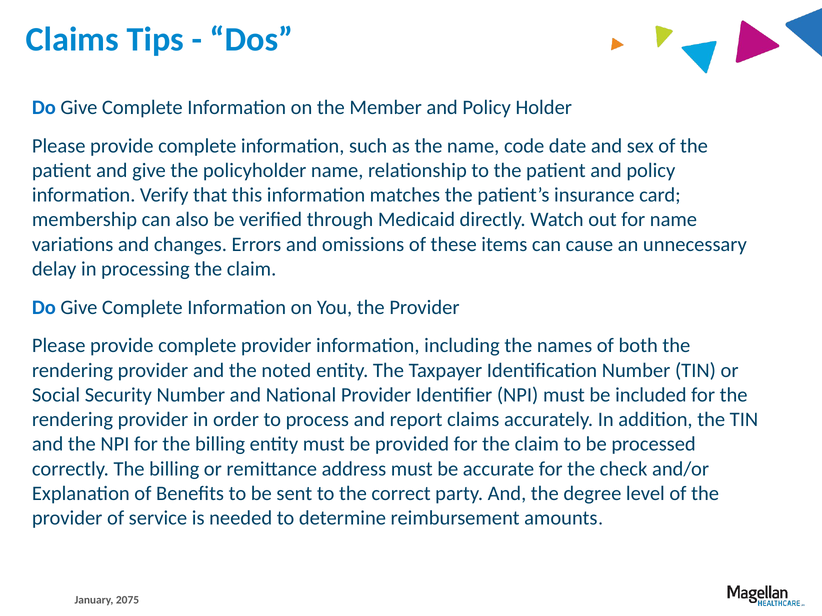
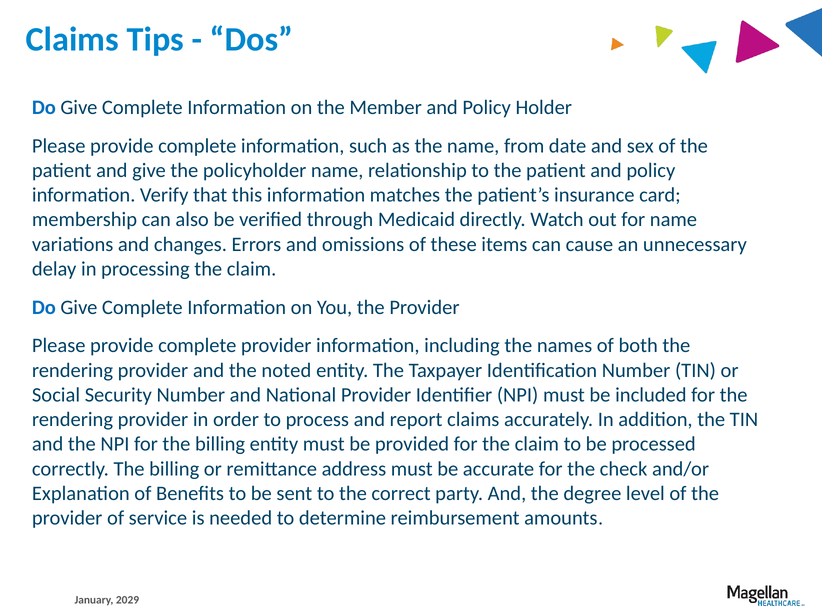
code: code -> from (524, 146)
2075: 2075 -> 2029 (128, 601)
